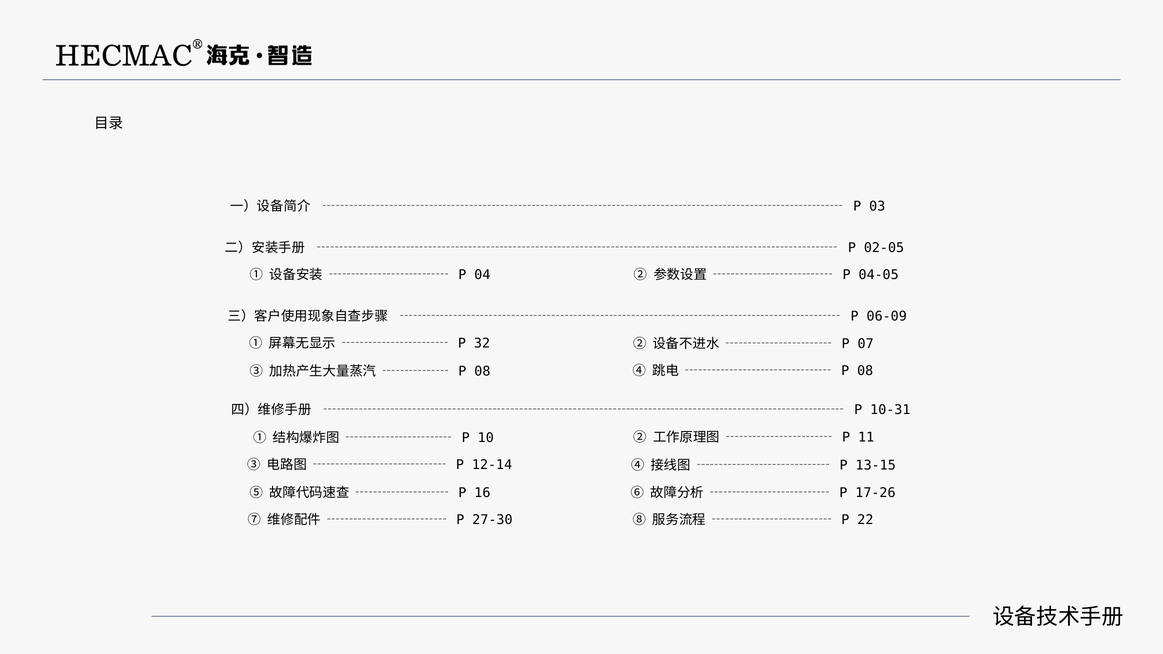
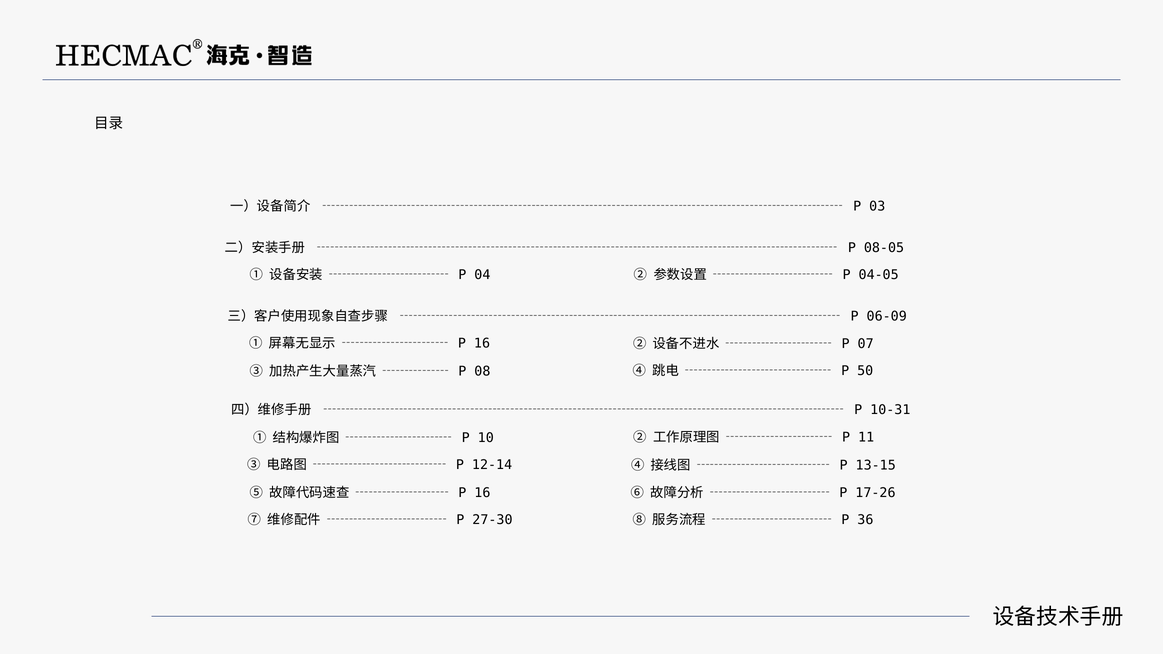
02-05: 02-05 -> 08-05 (884, 248)
32: 32 -> 16 (482, 344)
08: 08 -> 50 (865, 371)
22: 22 -> 36 (865, 520)
